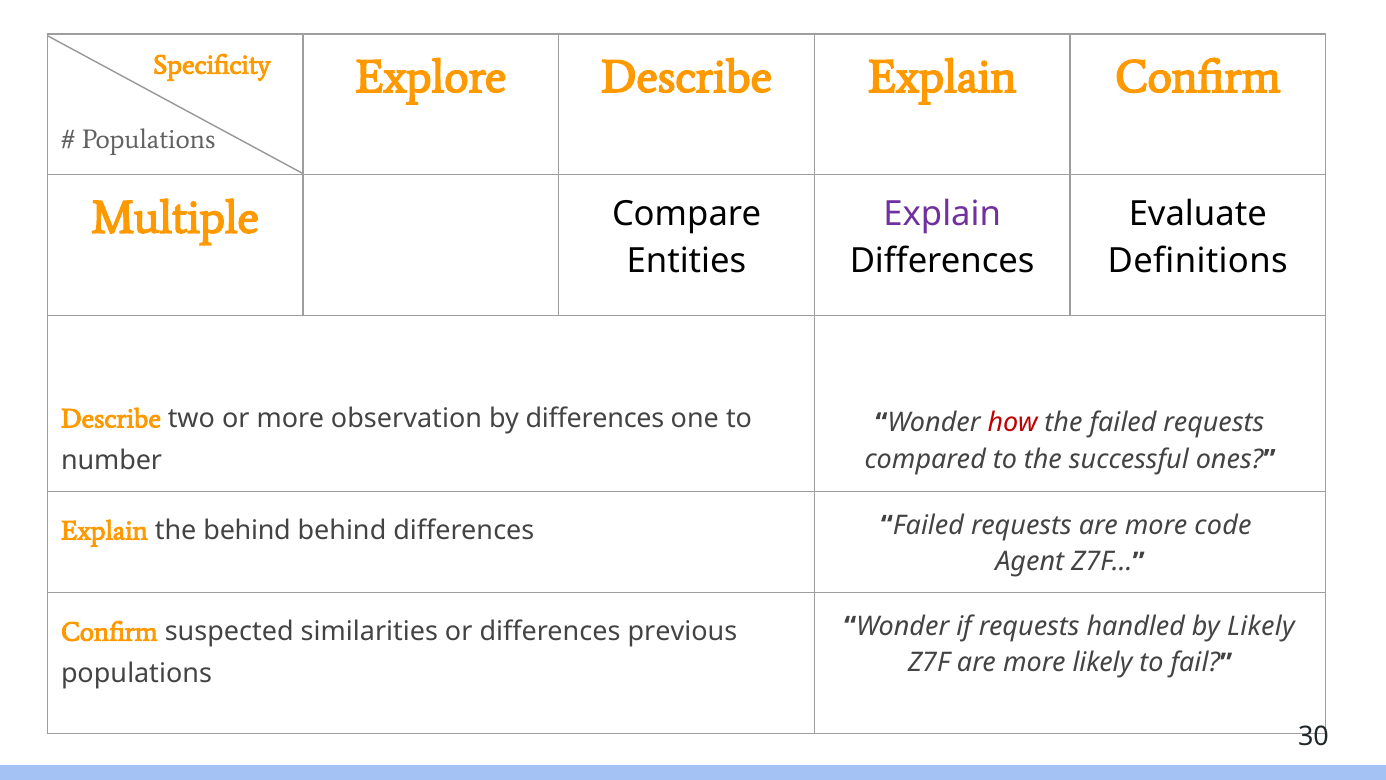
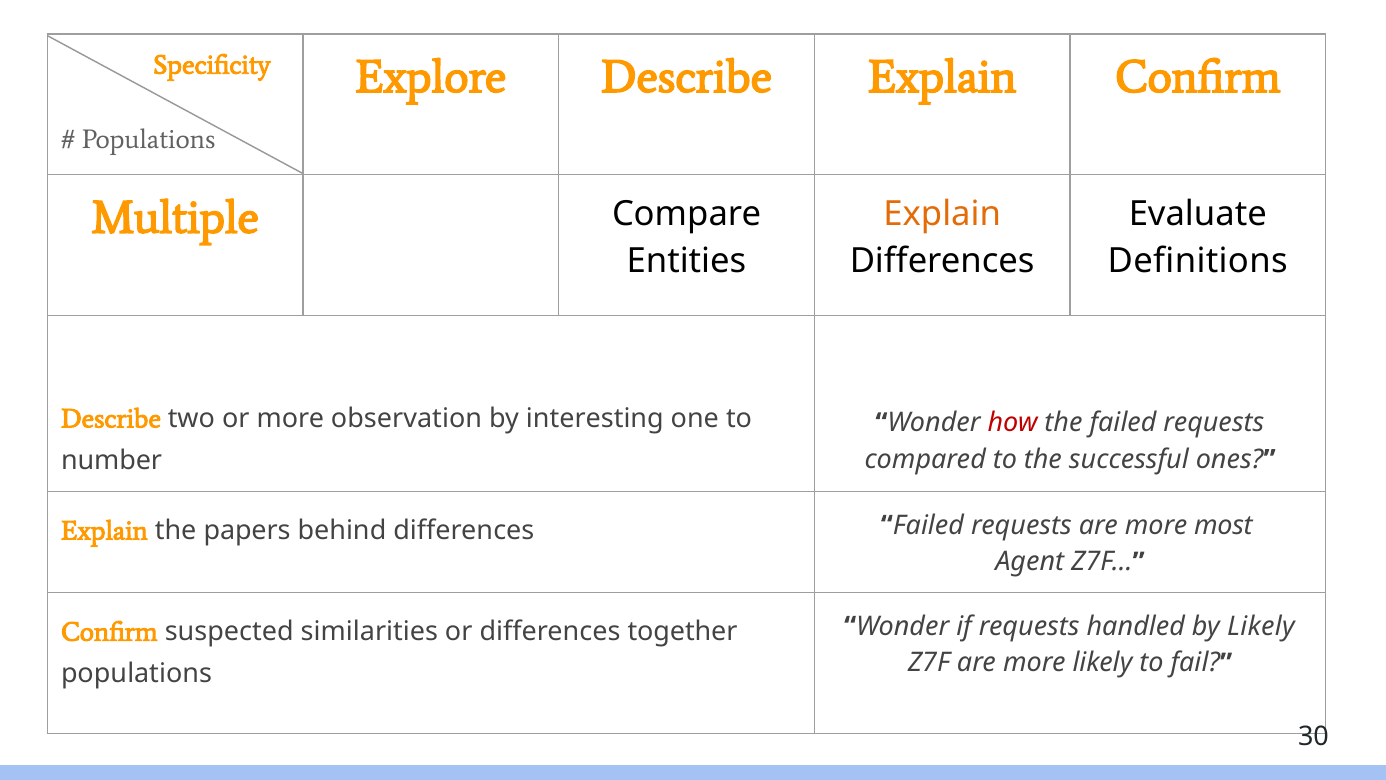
Explain colour: purple -> orange (942, 214)
by differences: differences -> interesting (595, 418)
the behind: behind -> papers (247, 530)
code: code -> most (1223, 525)
previous: previous -> together (683, 632)
